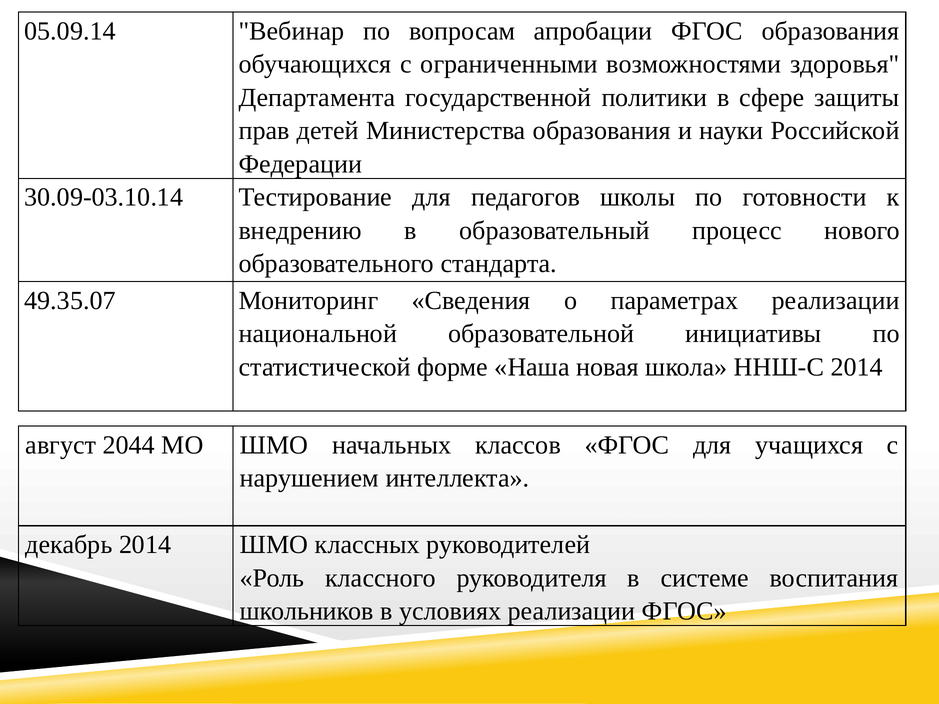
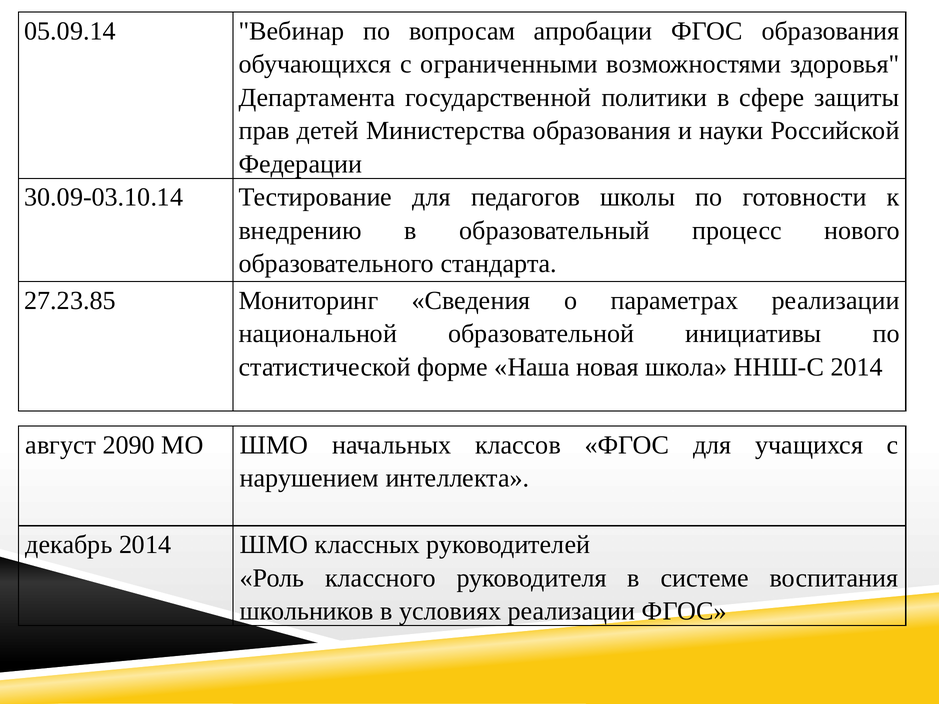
49.35.07: 49.35.07 -> 27.23.85 (70, 301)
2044: 2044 -> 2090 (129, 445)
